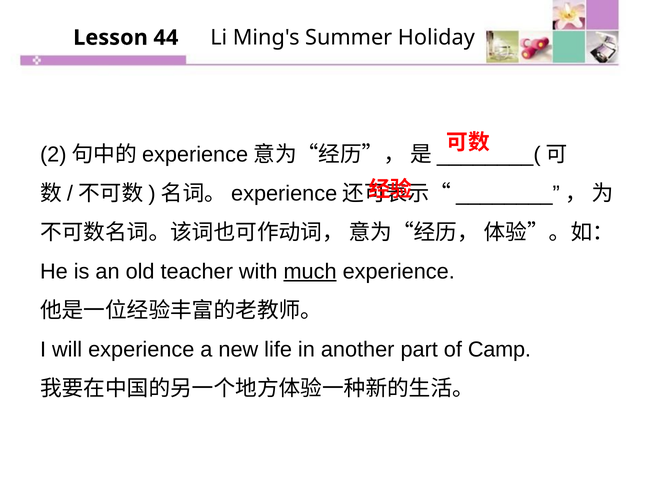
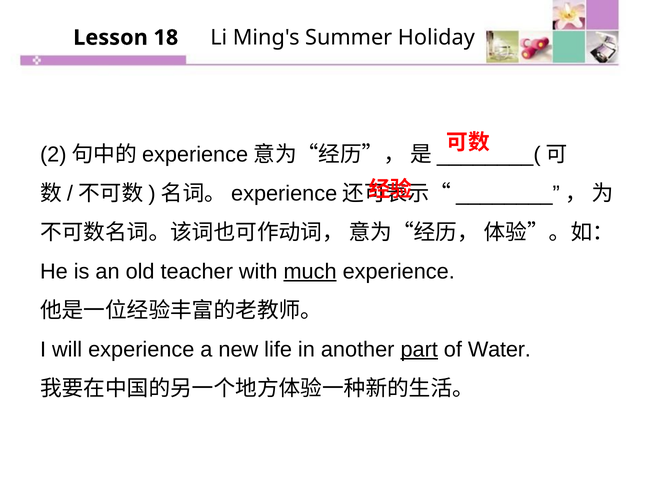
44: 44 -> 18 (166, 38)
part underline: none -> present (419, 350)
Camp: Camp -> Water (499, 350)
